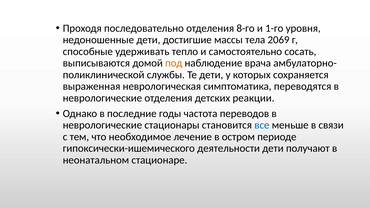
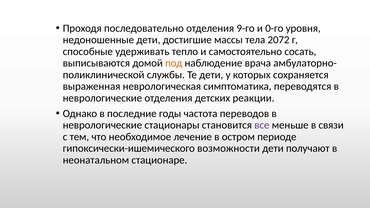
8-го: 8-го -> 9-го (246, 28)
1-го: 1-го -> 0-го (274, 28)
2069: 2069 -> 2072 (279, 40)
все colour: blue -> purple (262, 125)
деятельности: деятельности -> возможности (229, 148)
